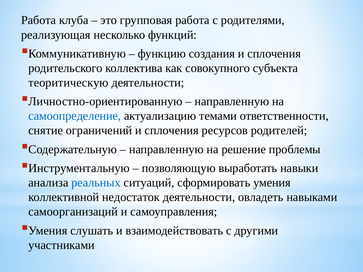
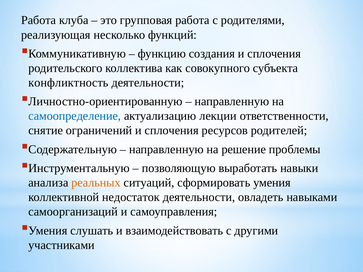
теоритическую: теоритическую -> конфликтность (68, 83)
темами: темами -> лекции (218, 116)
реальных colour: blue -> orange (96, 183)
